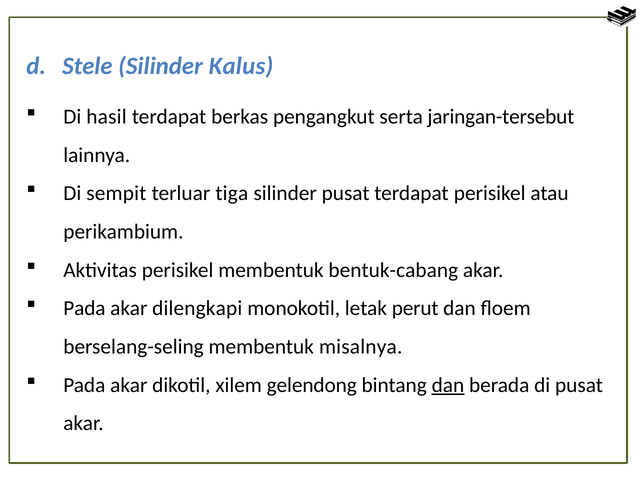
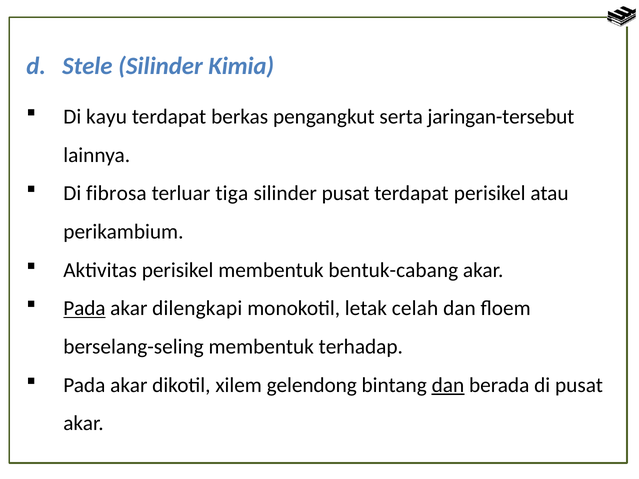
Kalus: Kalus -> Kimia (241, 66)
hasil: hasil -> kayu (107, 117)
sempit: sempit -> fibrosa (116, 194)
Pada underline: none -> present (84, 309)
perut: perut -> celah (415, 309)
misalnya: misalnya -> terhadap (361, 347)
